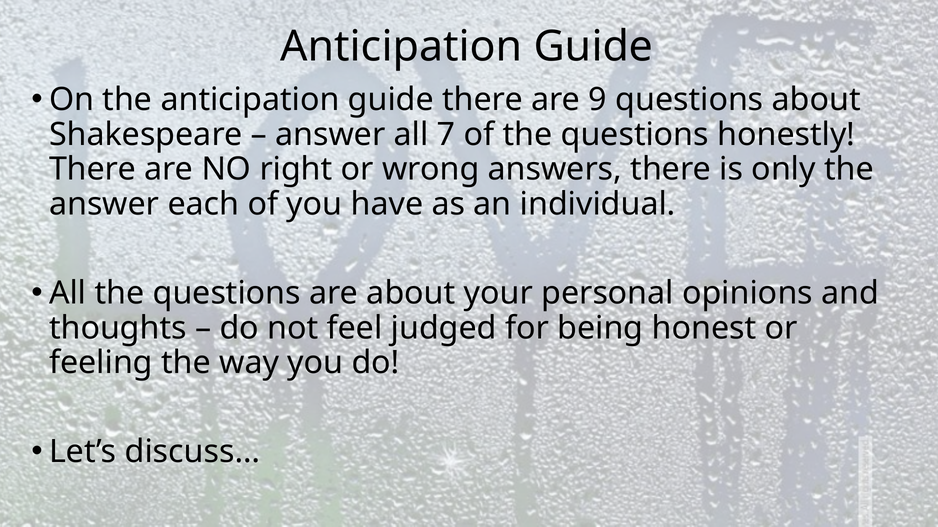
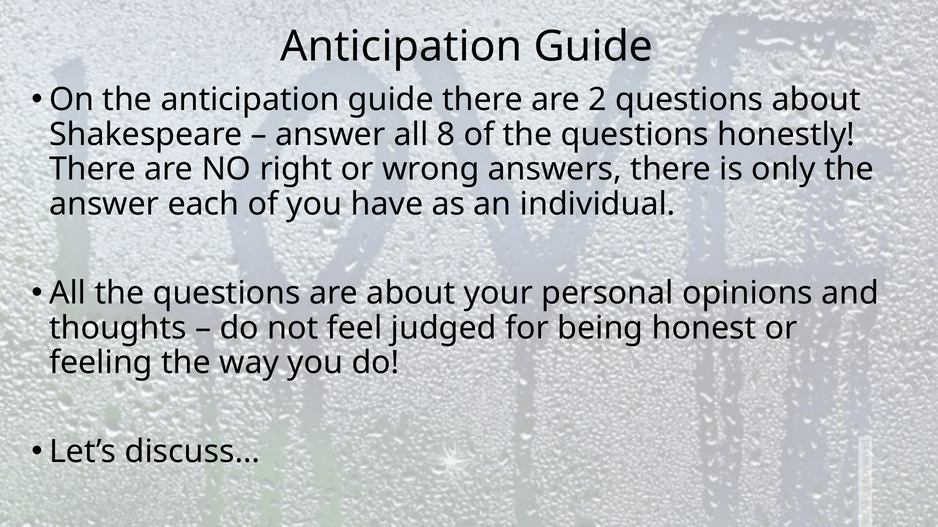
9: 9 -> 2 (598, 100)
7: 7 -> 8 (446, 135)
